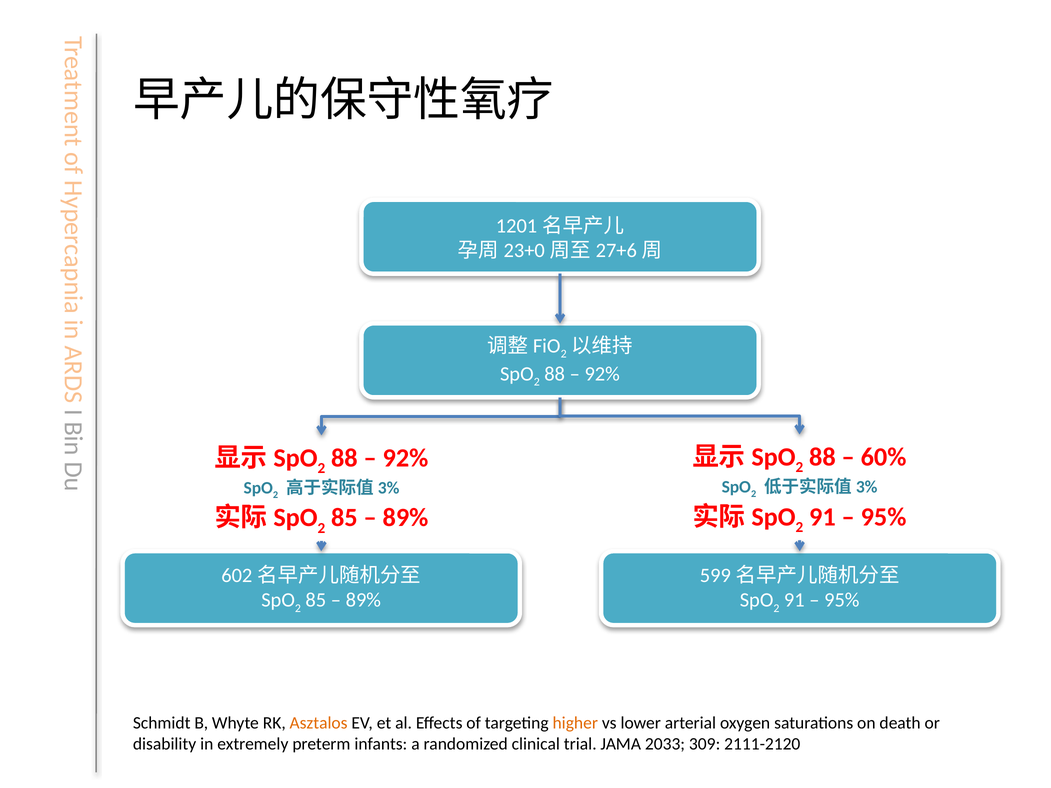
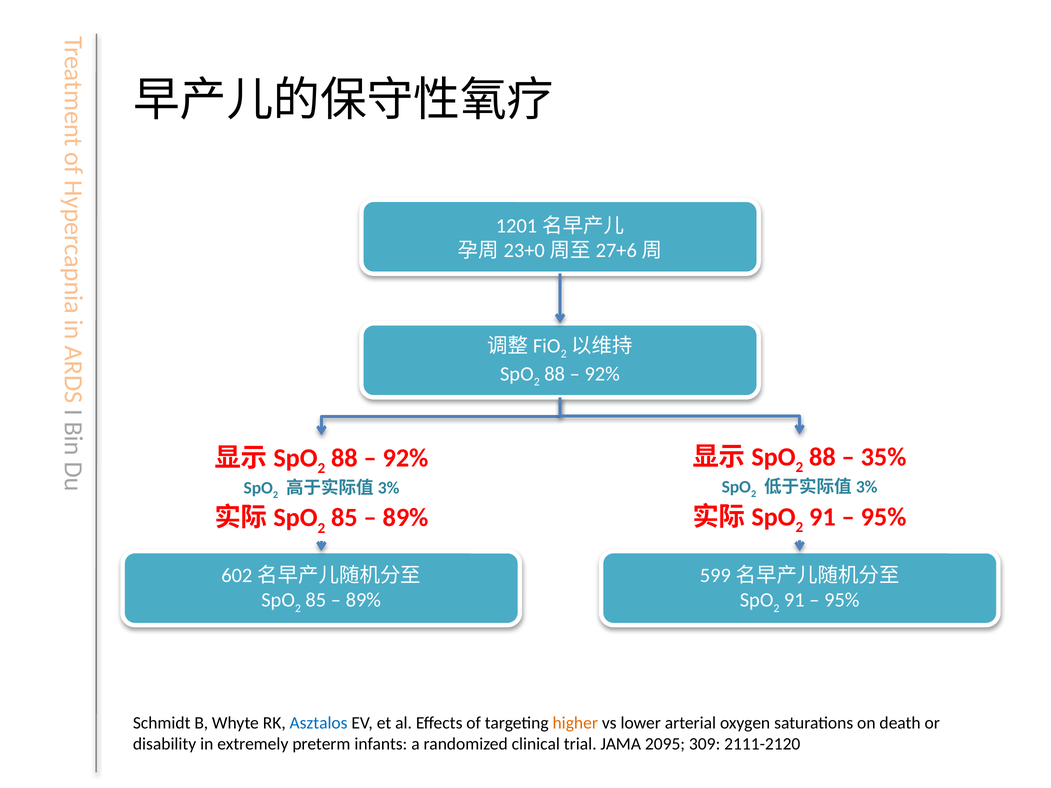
60%: 60% -> 35% (884, 457)
Asztalos colour: orange -> blue (319, 723)
2033: 2033 -> 2095 (665, 744)
